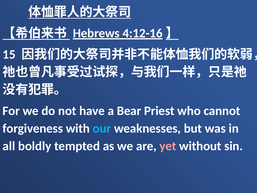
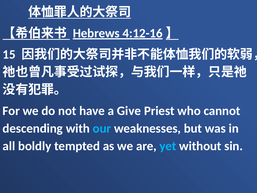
Bear: Bear -> Give (129, 111)
forgiveness: forgiveness -> descending (33, 128)
yet colour: pink -> light blue (168, 146)
